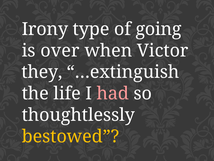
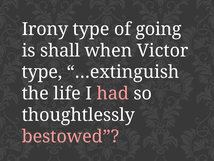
over: over -> shall (60, 50)
they: they -> type (42, 72)
bestowed colour: yellow -> pink (70, 136)
